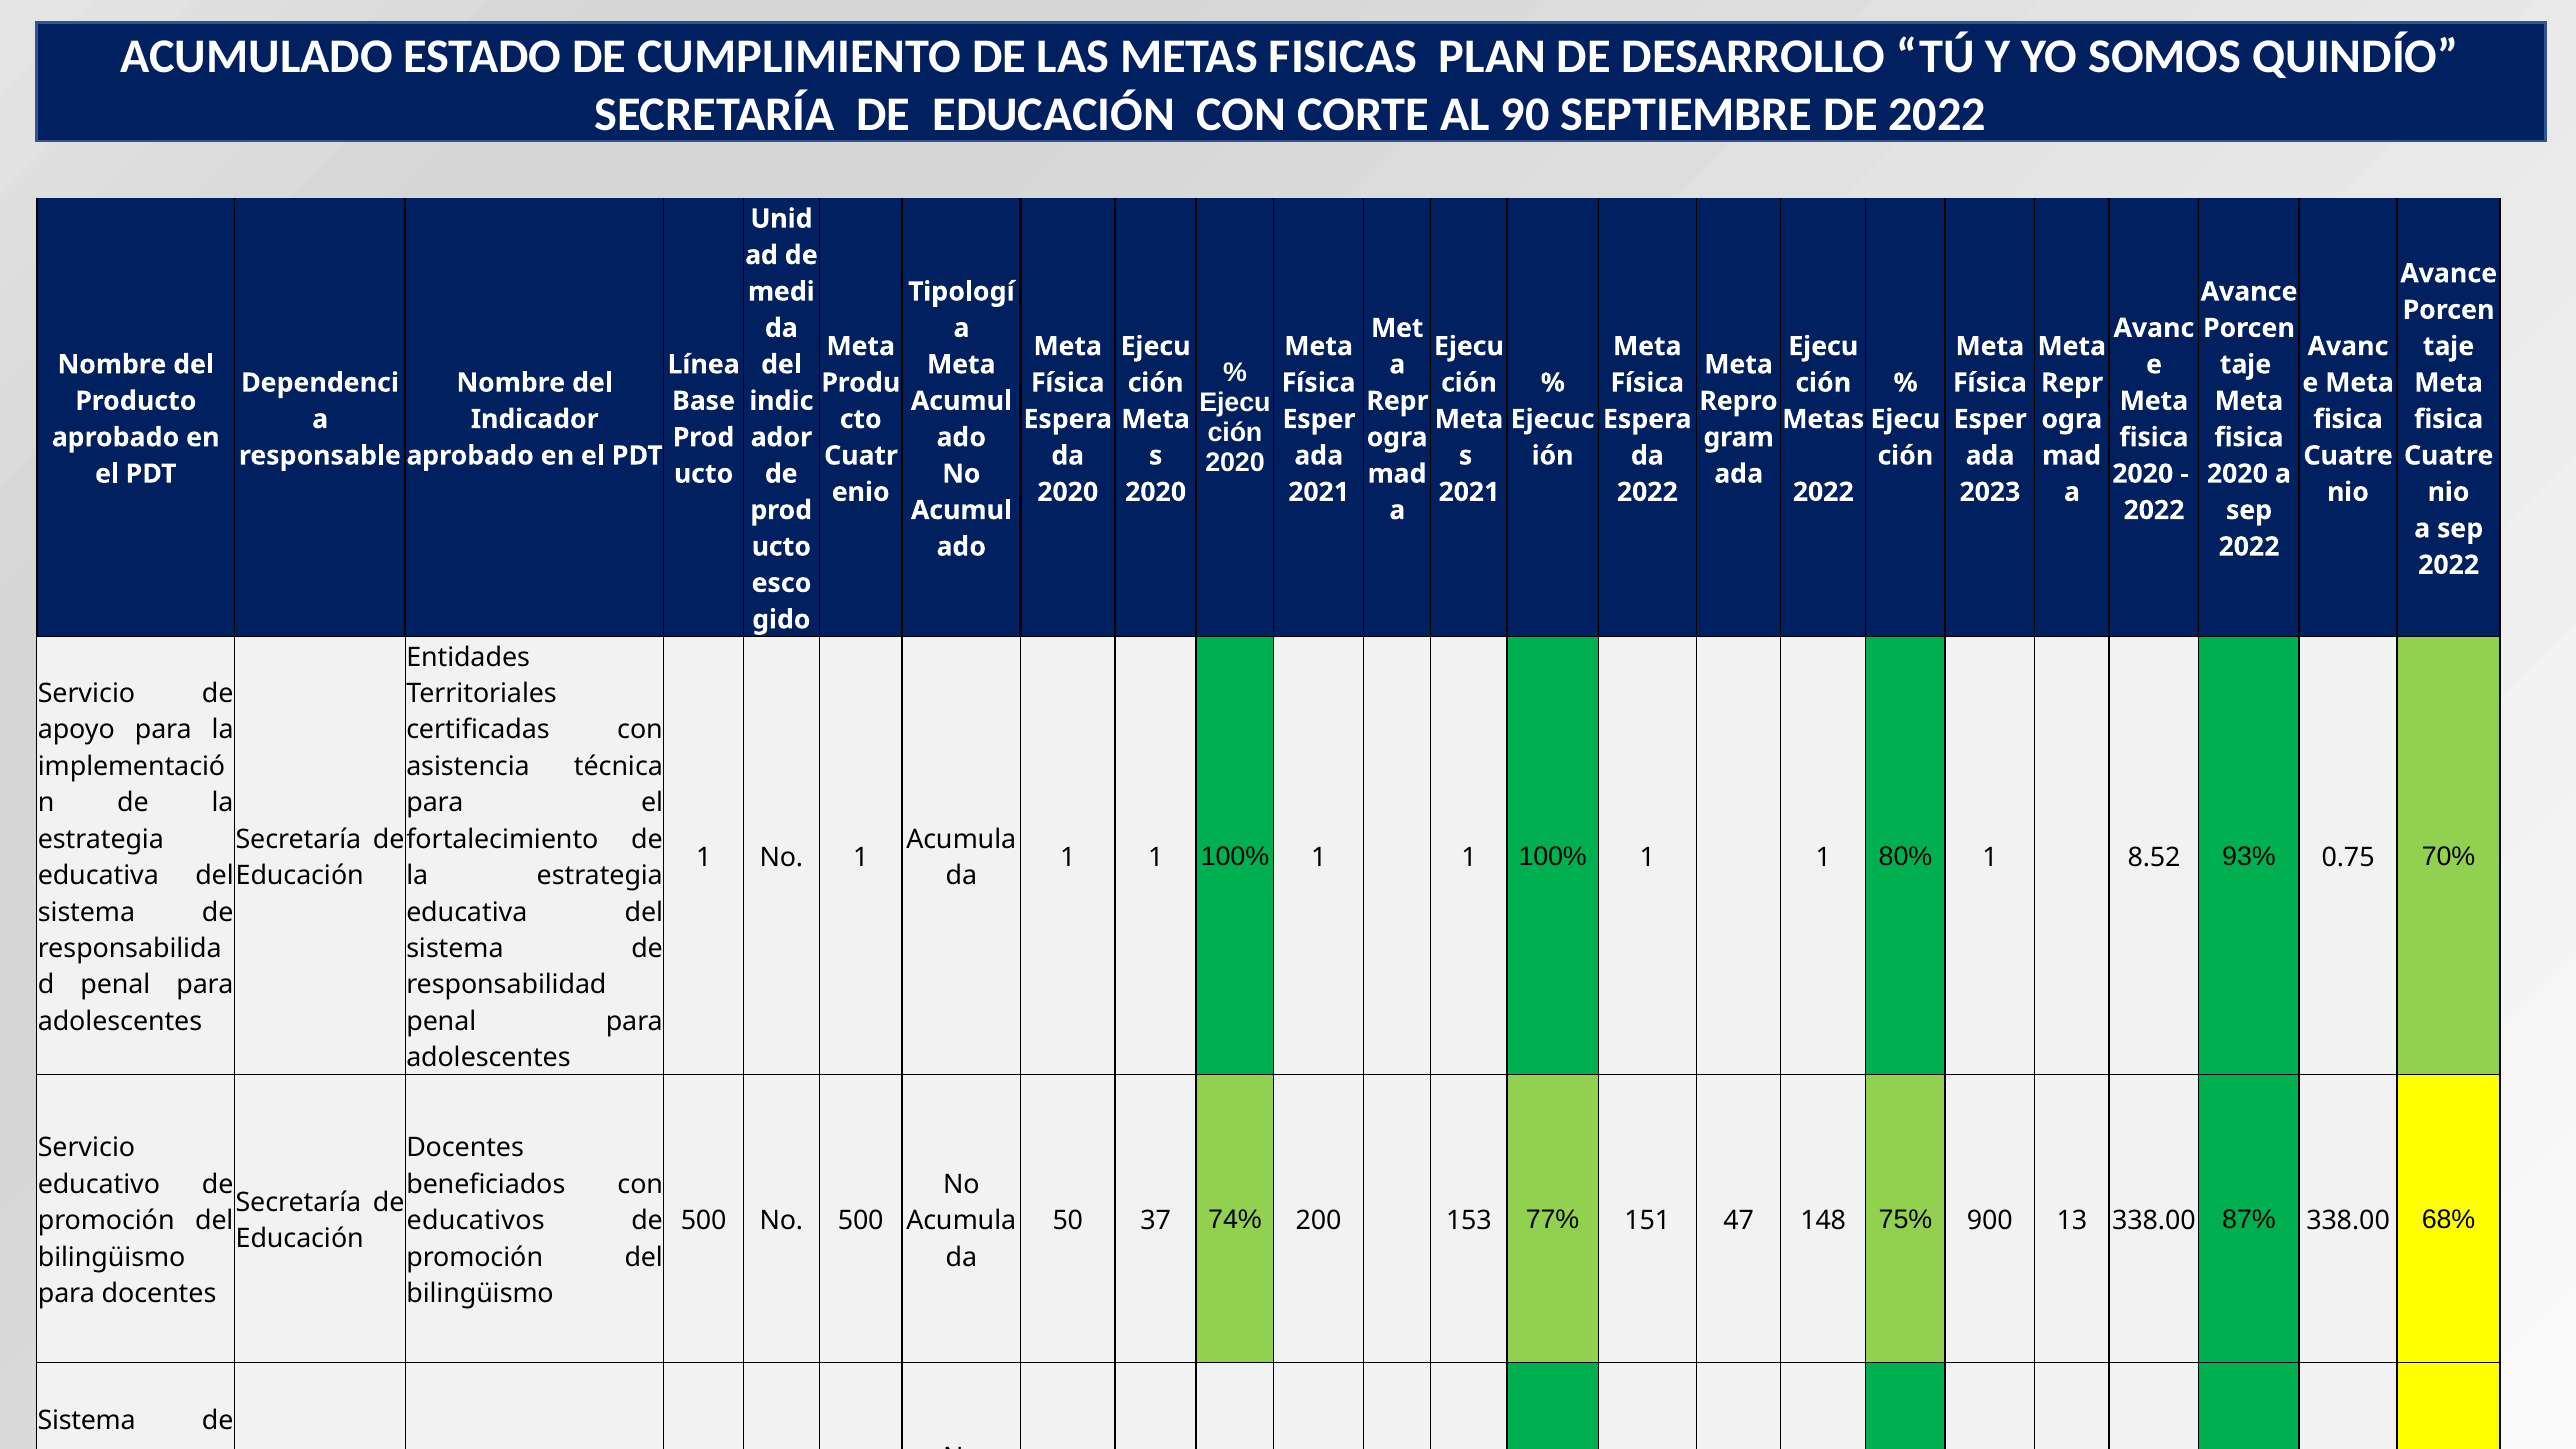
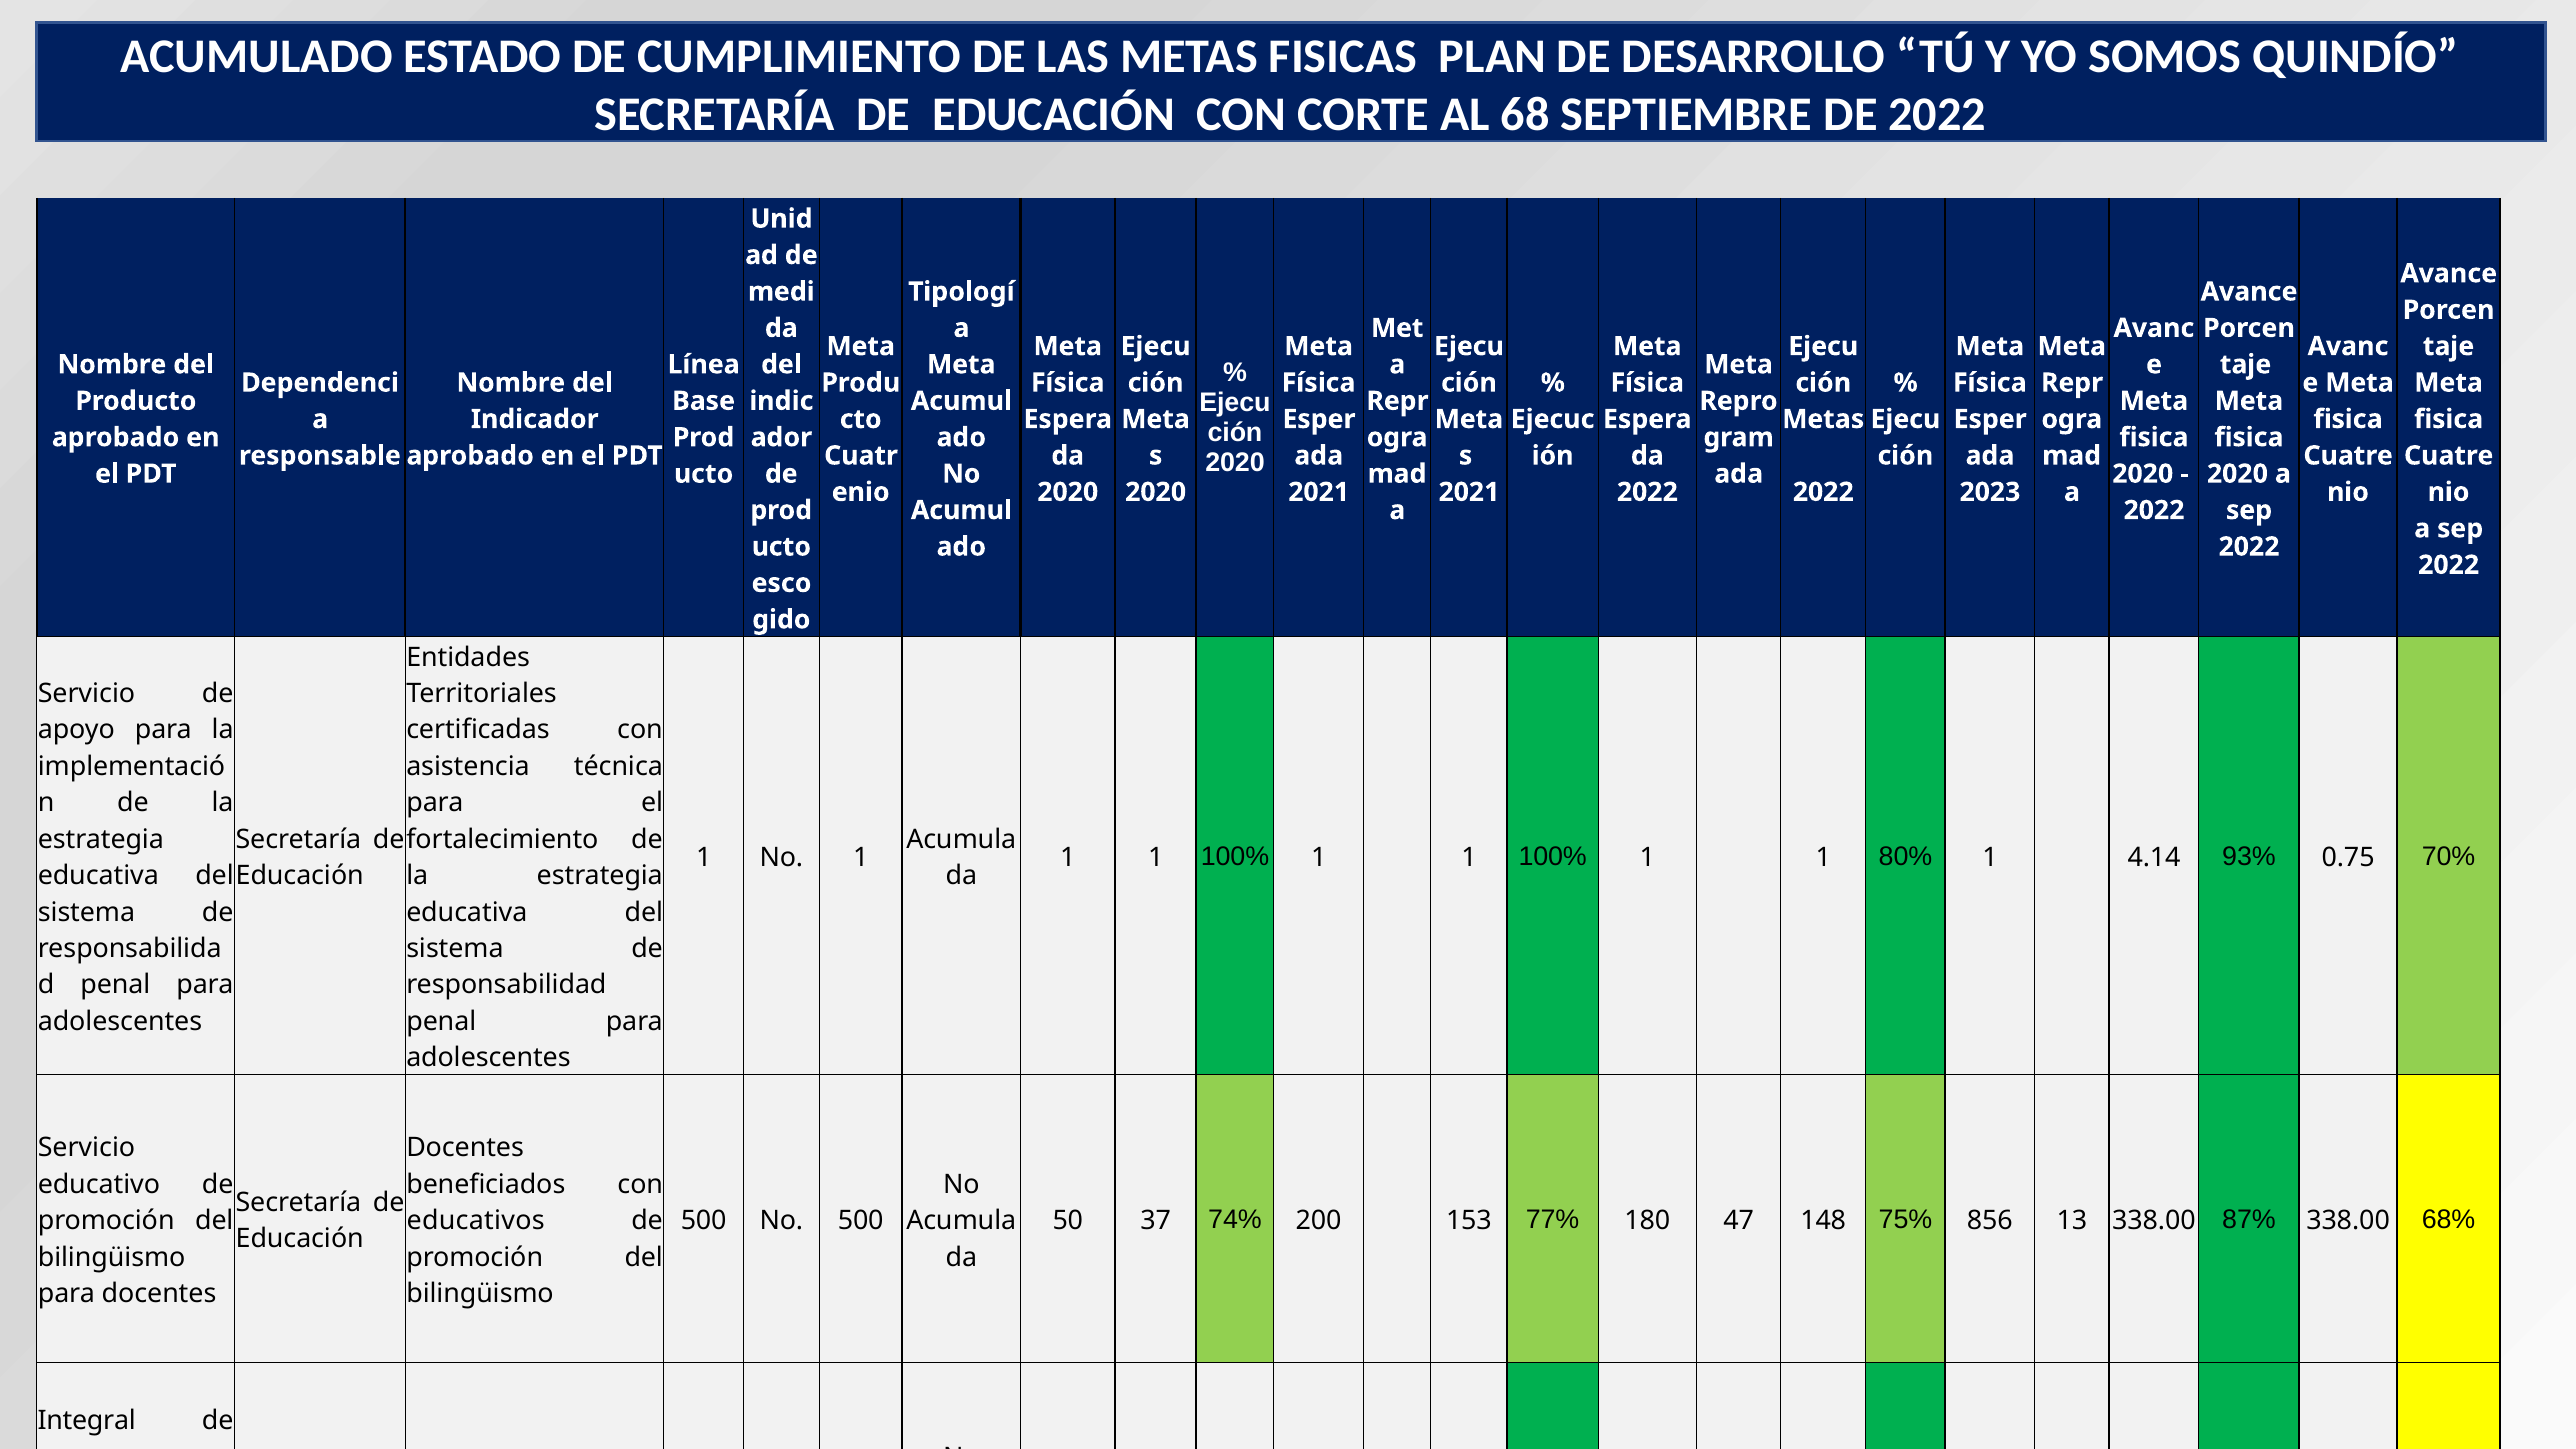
90: 90 -> 68 (1525, 114)
8.52: 8.52 -> 4.14 (2154, 858)
151: 151 -> 180 (1647, 1221)
900: 900 -> 856 (1990, 1221)
Sistema: Sistema -> Integral (87, 1421)
